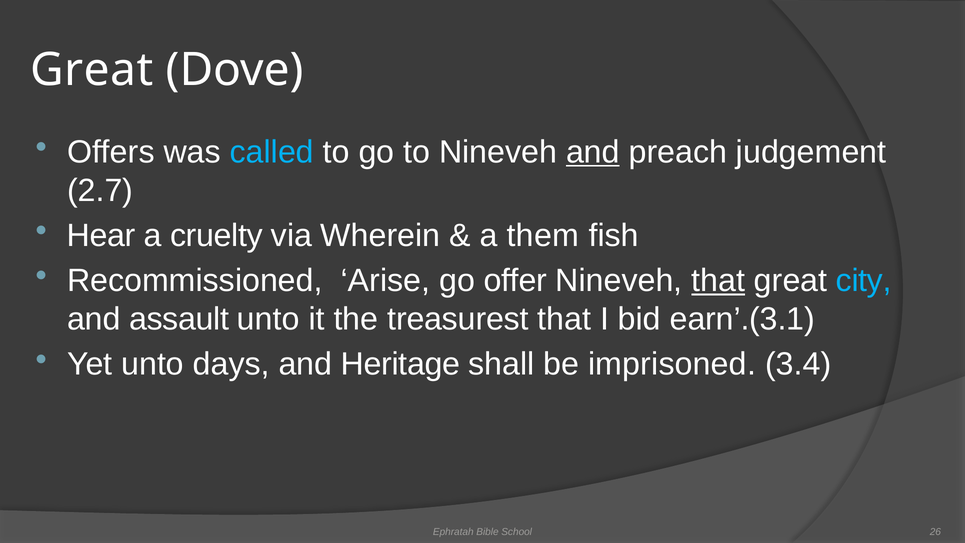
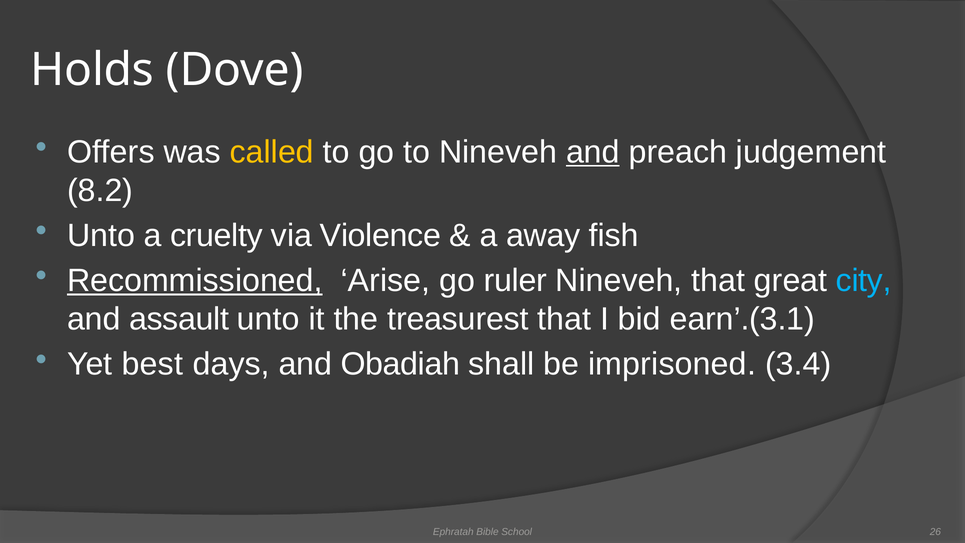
Great: Great -> Holds (92, 70)
called colour: light blue -> yellow (272, 152)
2.7: 2.7 -> 8.2 (100, 190)
Hear: Hear -> Unto (101, 235)
Wherein: Wherein -> Violence (380, 235)
them: them -> away (543, 235)
Recommissioned underline: none -> present (195, 281)
offer: offer -> ruler (515, 281)
that underline: present -> none (718, 281)
Yet unto: unto -> best (152, 364)
Heritage: Heritage -> Obadiah (400, 364)
